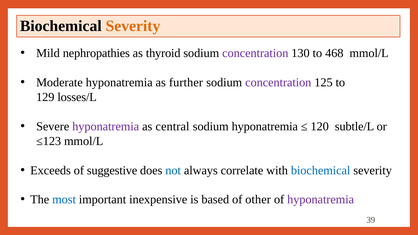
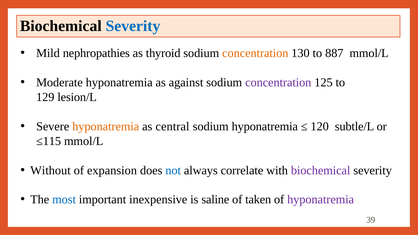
Severity colour: orange -> blue (133, 26)
concentration colour: purple -> orange (255, 53)
468: 468 -> 887 (334, 53)
further: further -> against (186, 83)
losses/L: losses/L -> lesion/L (77, 97)
hyponatremia colour: purple -> orange (106, 126)
≤123: ≤123 -> ≤115 (49, 141)
Exceeds: Exceeds -> Without (51, 170)
suggestive: suggestive -> expansion (112, 170)
biochemical colour: blue -> purple (321, 170)
based: based -> saline (215, 200)
other: other -> taken (258, 200)
